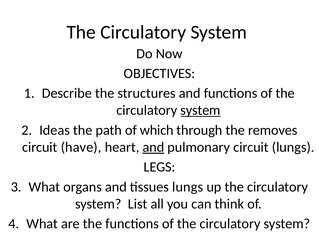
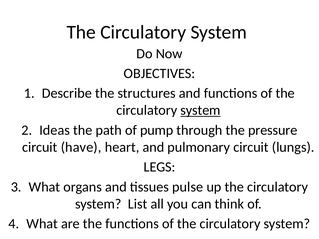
which: which -> pump (157, 130)
removes: removes -> pressure (273, 130)
and underline: present -> none (153, 147)
tissues lungs: lungs -> pulse (188, 187)
